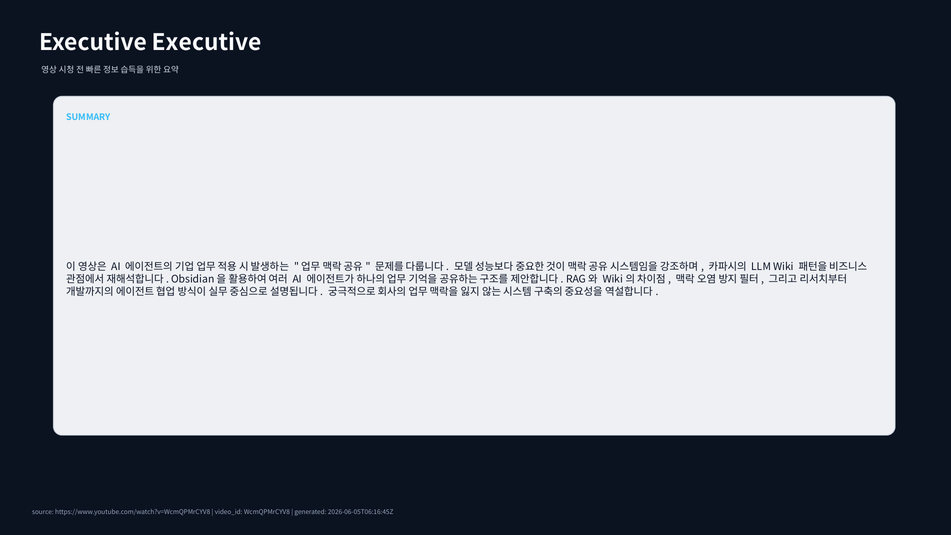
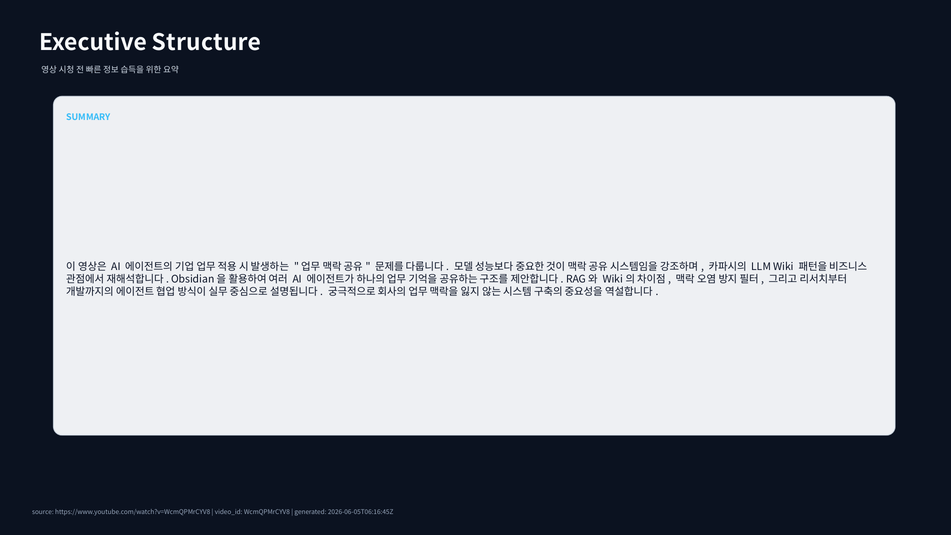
Executive Executive: Executive -> Structure (207, 43)
